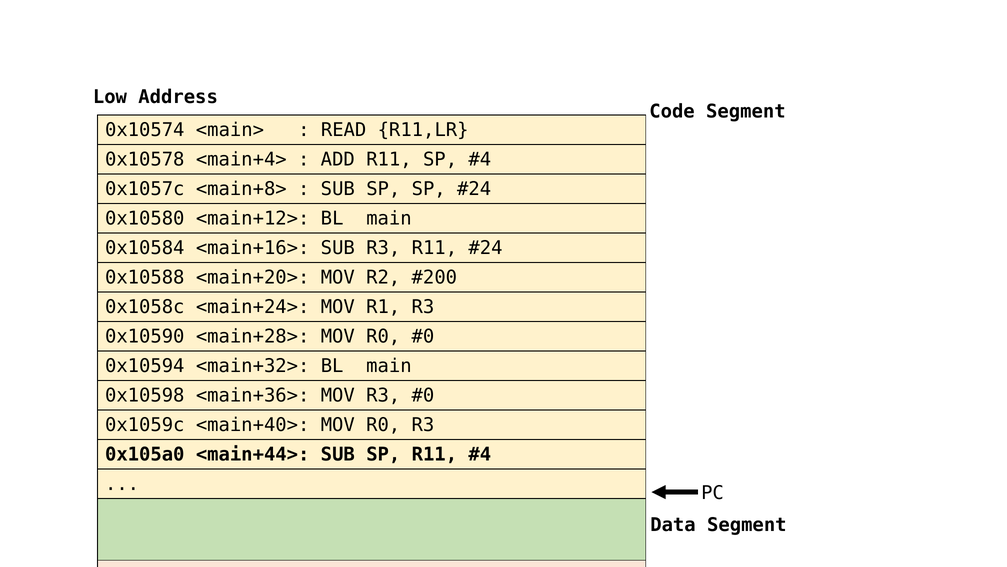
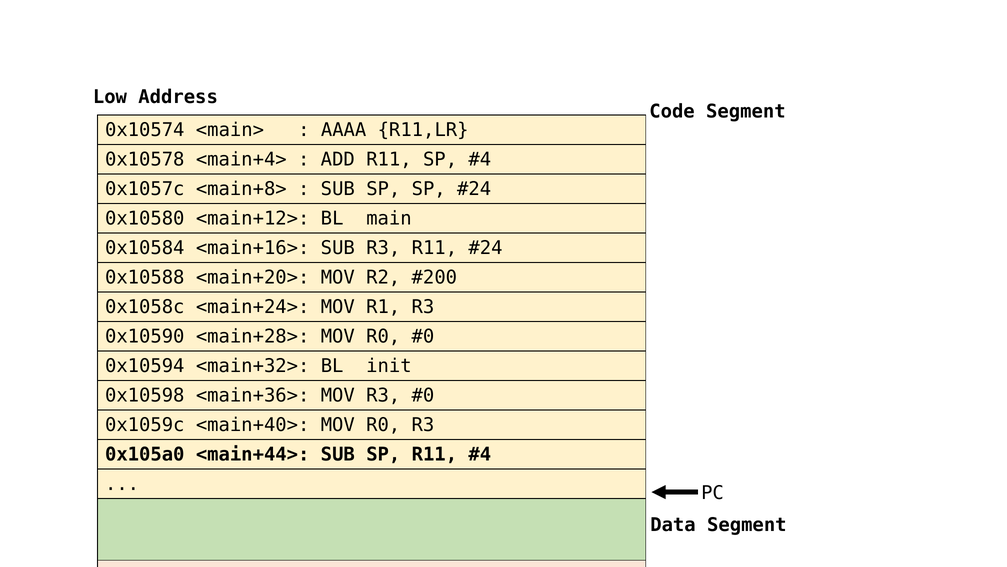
READ: READ -> AAAA (344, 130)
<main+32> BL main: main -> init (389, 366)
